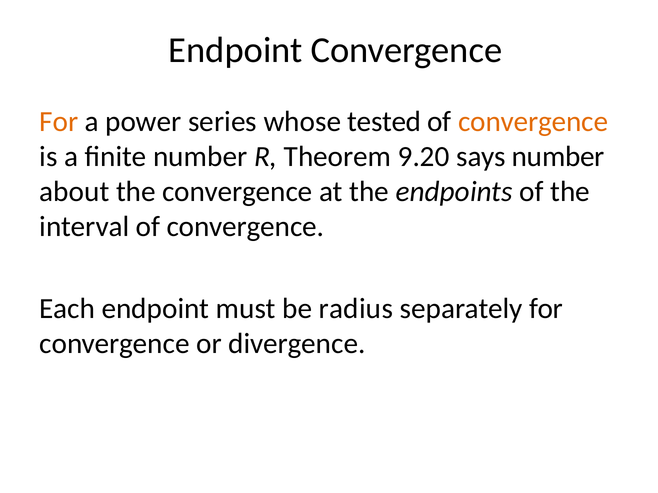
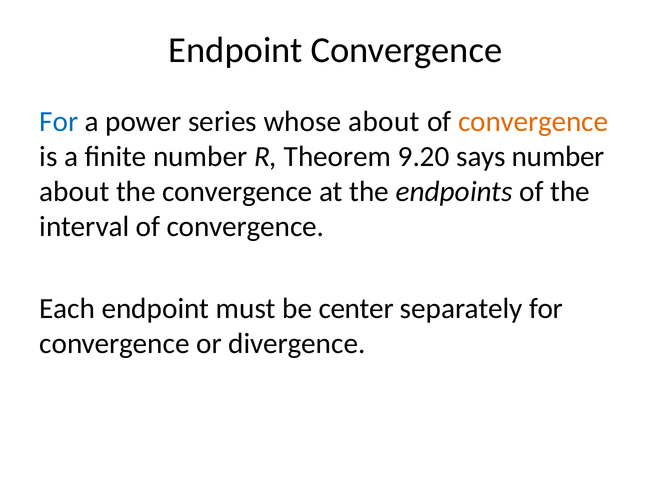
For colour: orange -> blue (59, 121)
whose tested: tested -> about (384, 121)
radius: radius -> center (356, 309)
